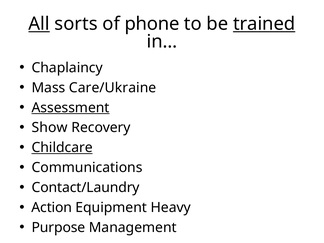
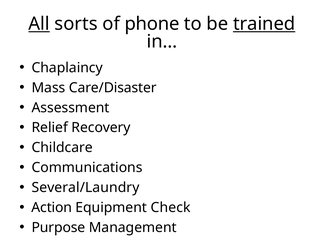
Care/Ukraine: Care/Ukraine -> Care/Disaster (113, 88)
Assessment underline: present -> none (71, 108)
Show: Show -> Relief (50, 128)
Childcare underline: present -> none (62, 148)
Contact/Laundry: Contact/Laundry -> Several/Laundry (85, 188)
Heavy: Heavy -> Check (171, 208)
